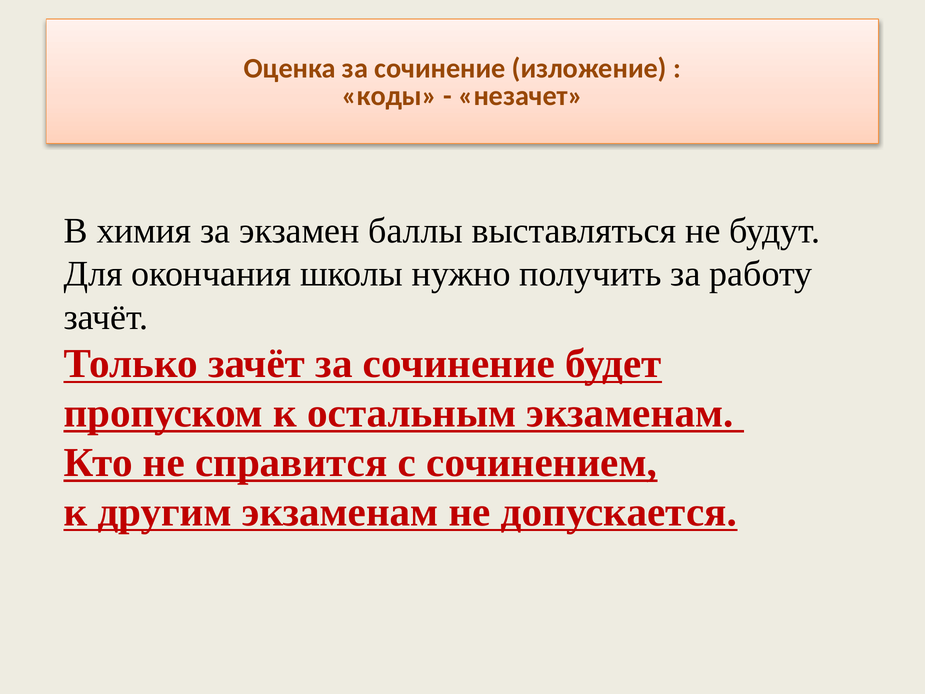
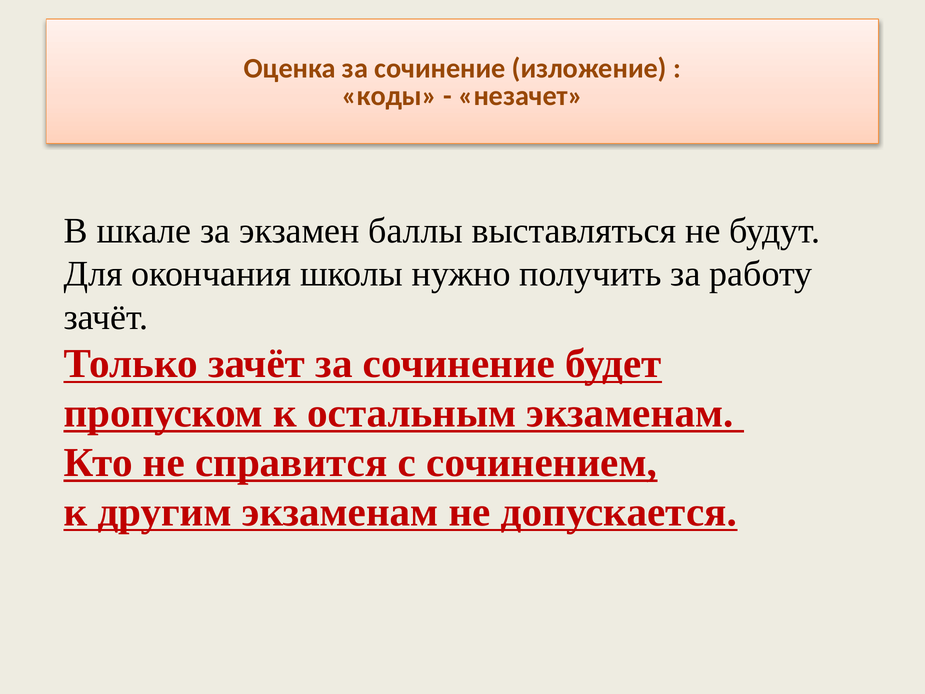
химия: химия -> шкале (144, 231)
